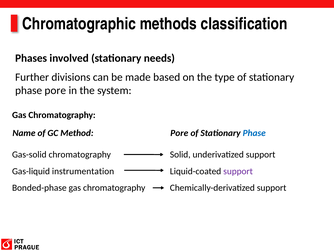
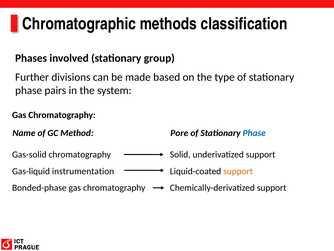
needs: needs -> group (159, 58)
phase pore: pore -> pairs (55, 90)
support colour: purple -> orange (238, 171)
